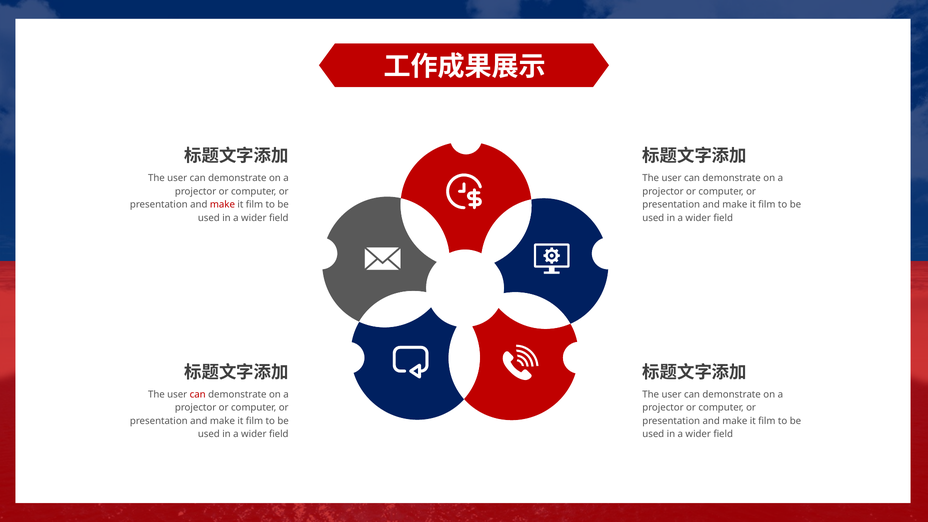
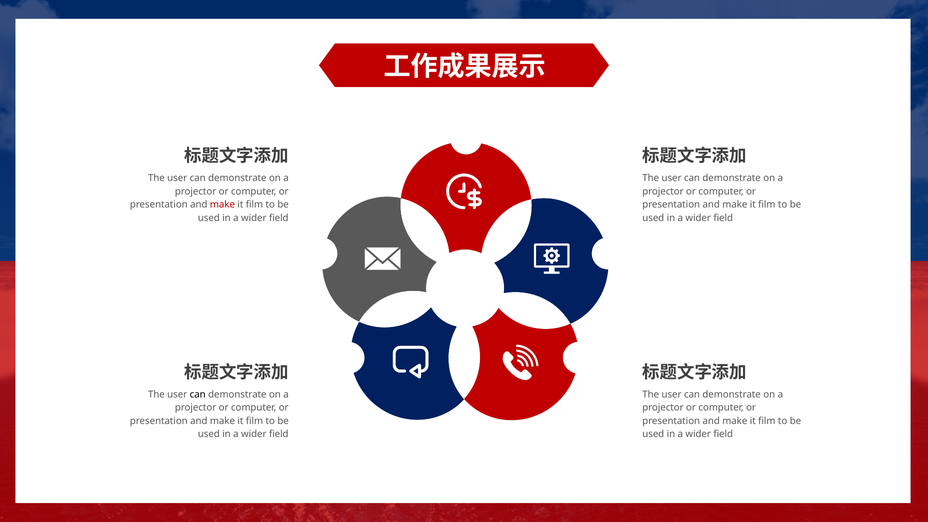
can colour: red -> black (198, 394)
